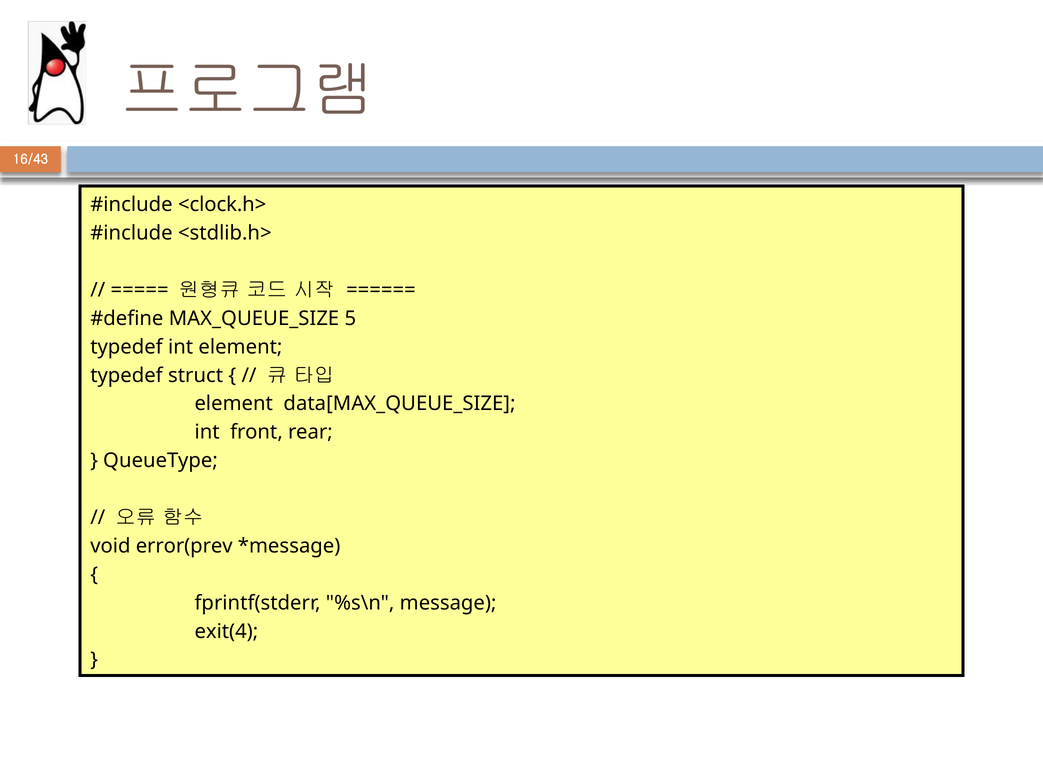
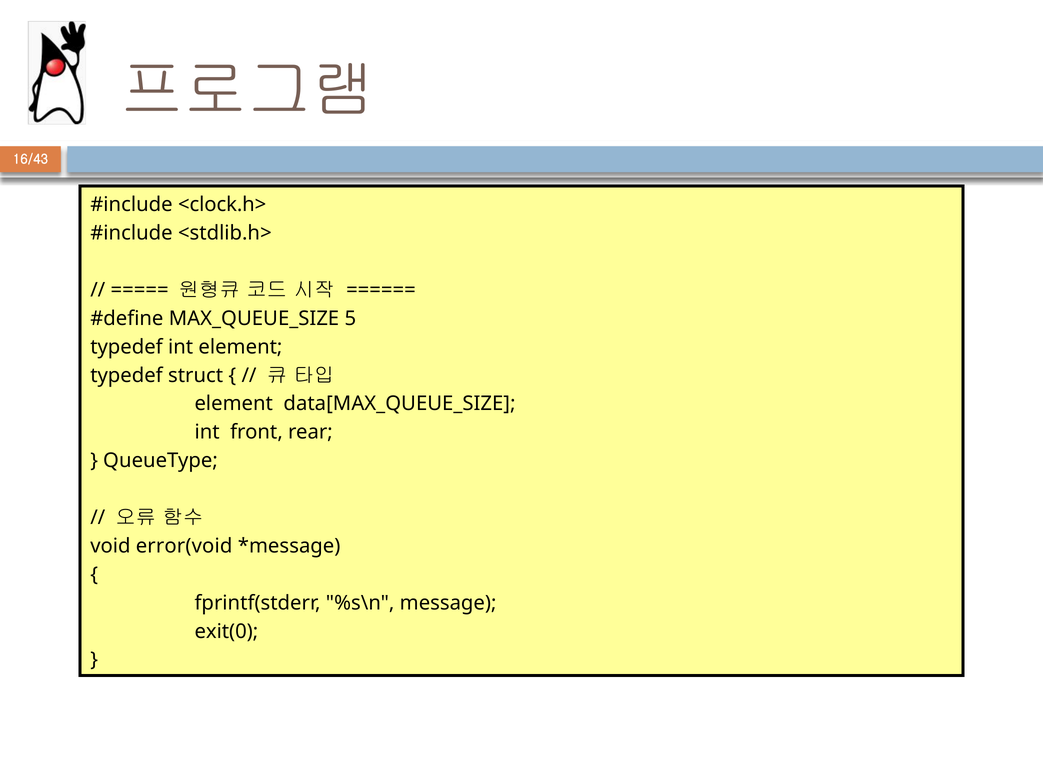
error(prev: error(prev -> error(void (184, 545)
exit(4: exit(4 -> exit(0 (226, 631)
